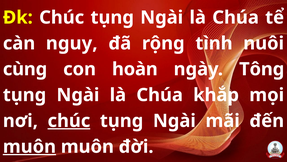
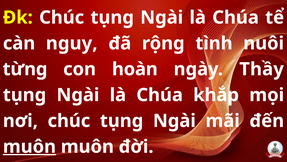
cùng: cùng -> từng (25, 69)
Tông: Tông -> Thầy (262, 69)
chúc underline: present -> none (69, 120)
